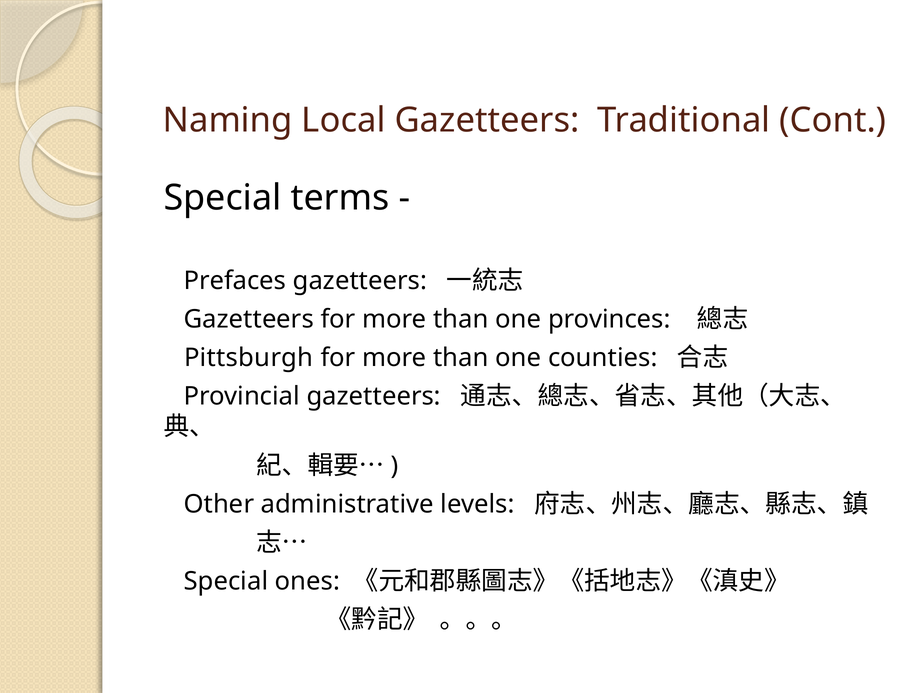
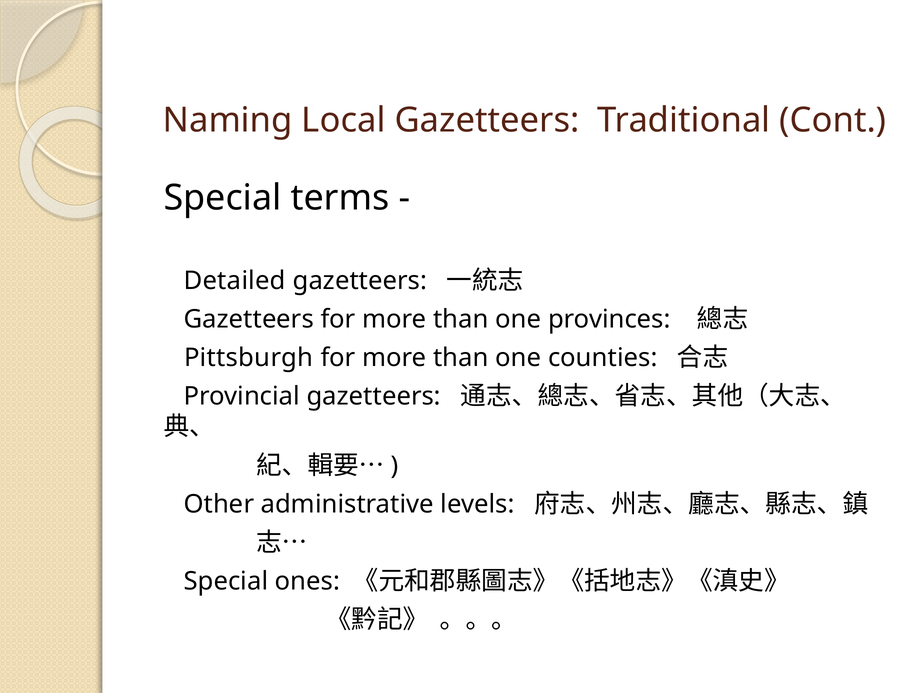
Prefaces: Prefaces -> Detailed (235, 281)
